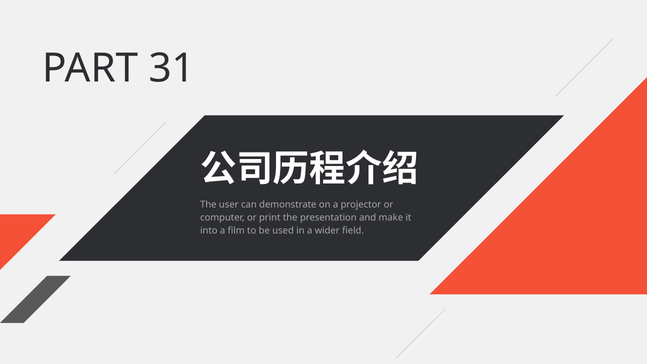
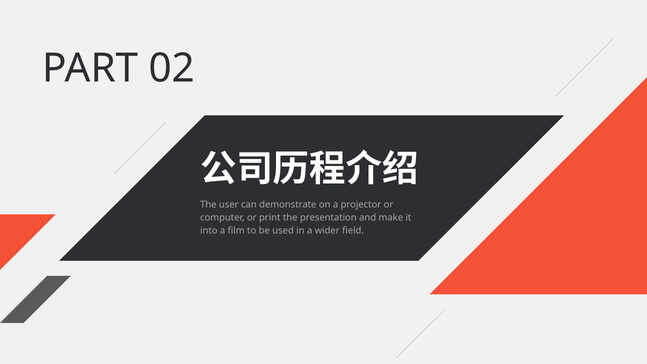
31: 31 -> 02 (172, 68)
